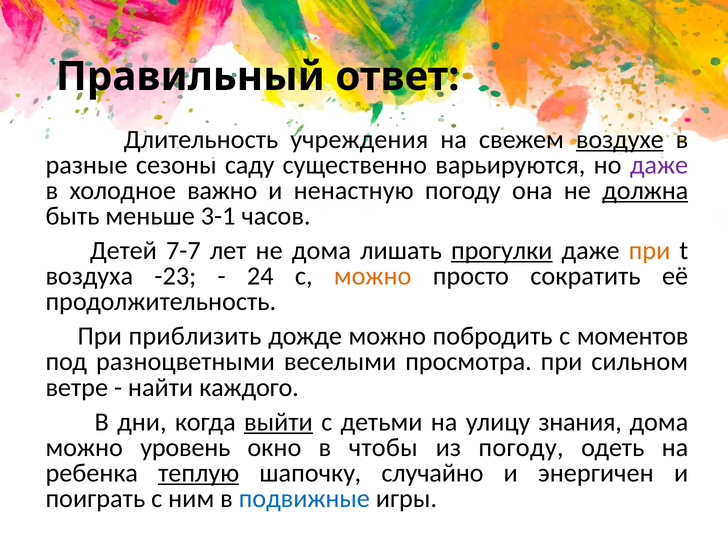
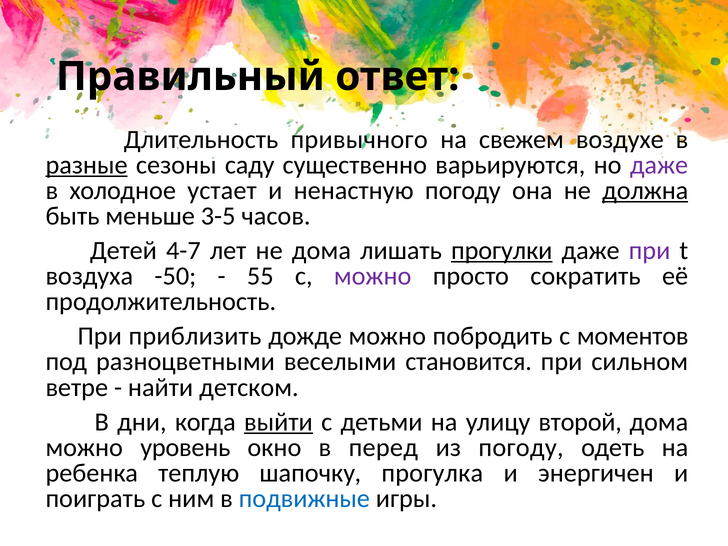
учреждения: учреждения -> привычного (359, 139)
воздухе underline: present -> none (620, 139)
разные underline: none -> present (87, 165)
важно: важно -> устает (222, 190)
3-1: 3-1 -> 3-5 (218, 216)
7-7: 7-7 -> 4-7 (183, 251)
при colour: orange -> purple (650, 251)
-23: -23 -> -50 (175, 276)
24: 24 -> 55 (260, 276)
можно colour: orange -> purple (373, 276)
просмотра: просмотра -> становится (469, 362)
каждого: каждого -> детском (249, 387)
знания: знания -> второй (580, 422)
чтобы: чтобы -> перед (383, 448)
теплую underline: present -> none (199, 473)
случайно: случайно -> прогулка (432, 473)
